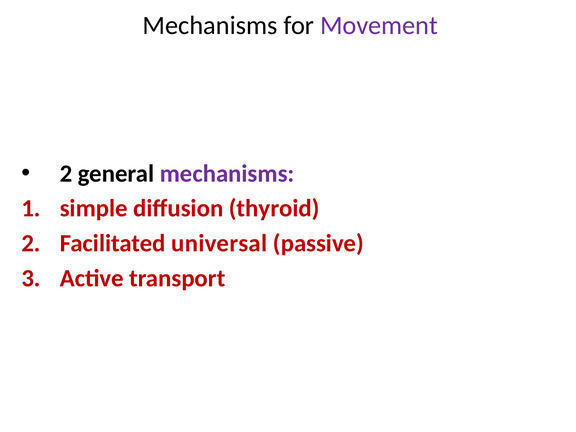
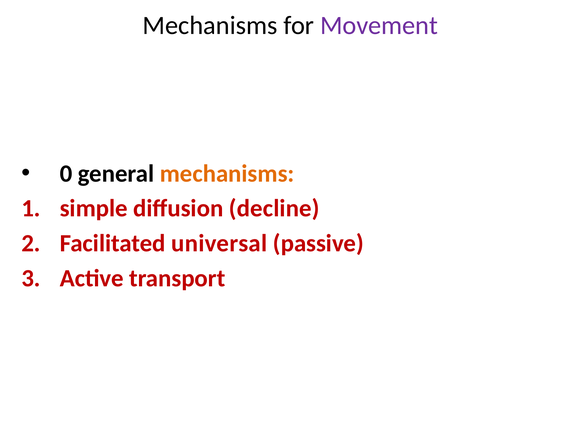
2: 2 -> 0 (66, 174)
mechanisms colour: purple -> orange (227, 174)
thyroid: thyroid -> decline (274, 208)
